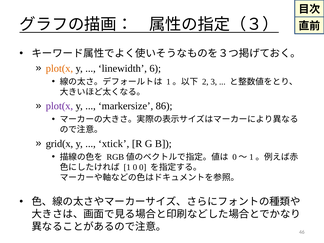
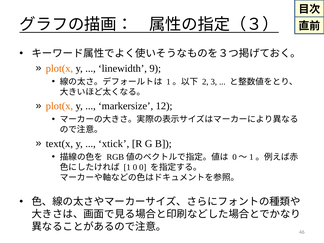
6: 6 -> 9 (155, 68)
plot(x colour: purple -> orange (59, 106)
86: 86 -> 12 (164, 106)
grid(x: grid(x -> text(x (59, 144)
